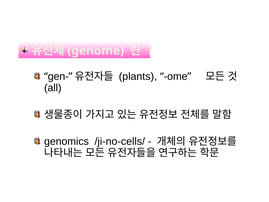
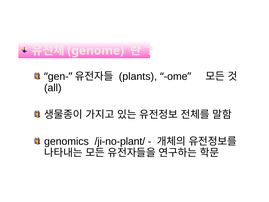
/ji-no-cells/: /ji-no-cells/ -> /ji-no-plant/ (120, 141)
